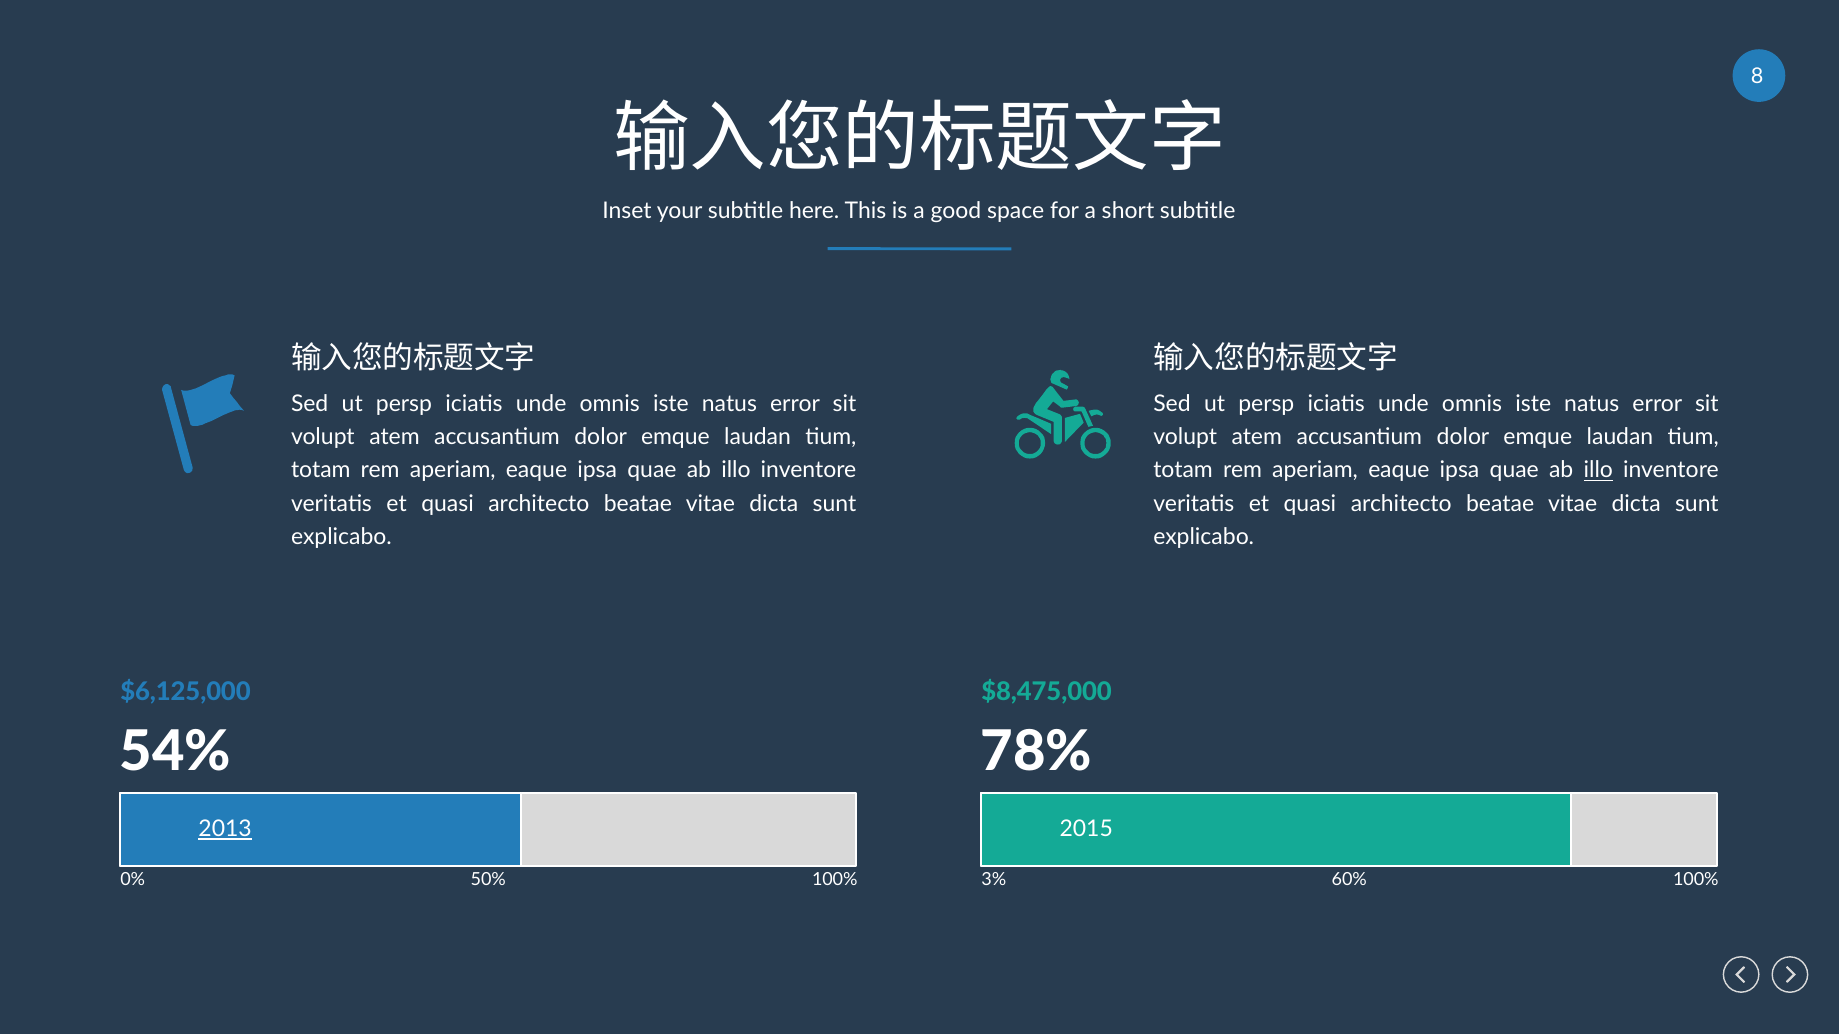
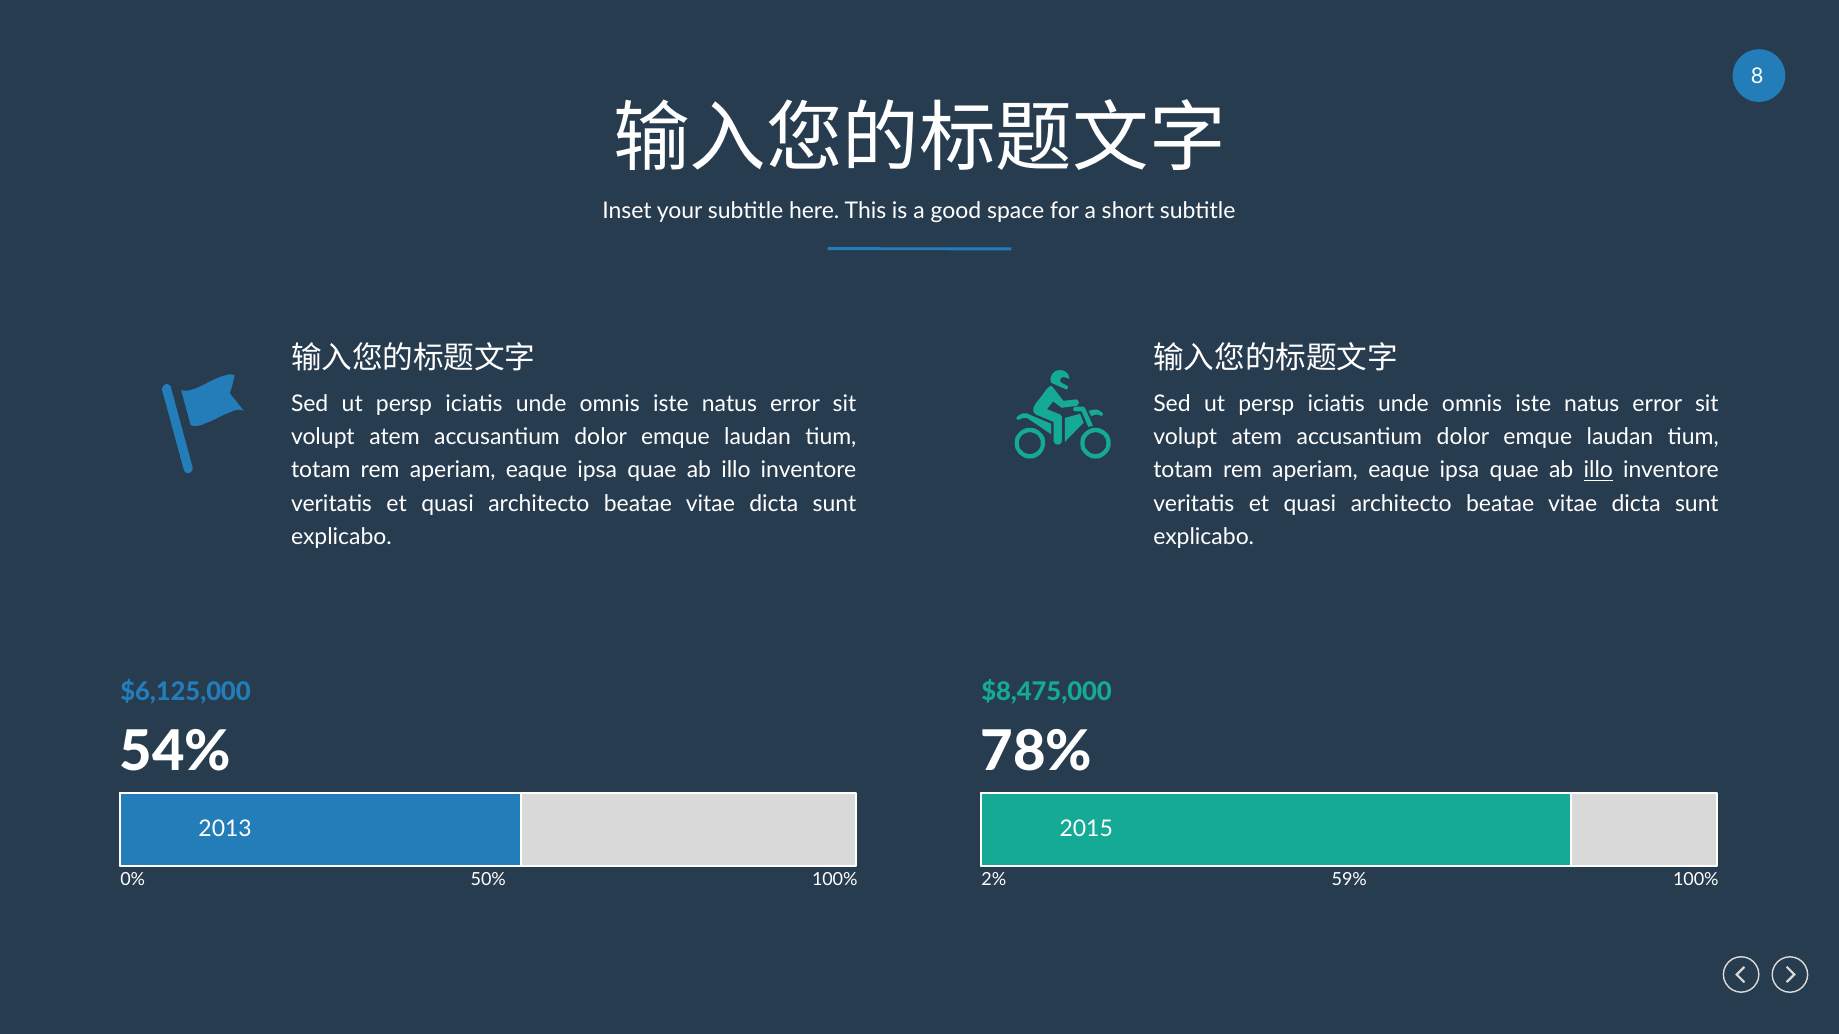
2013 underline: present -> none (225, 830)
3%: 3% -> 2% (994, 880)
60%: 60% -> 59% (1349, 880)
